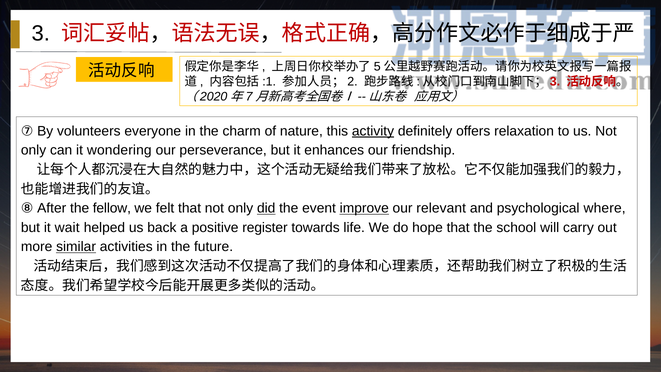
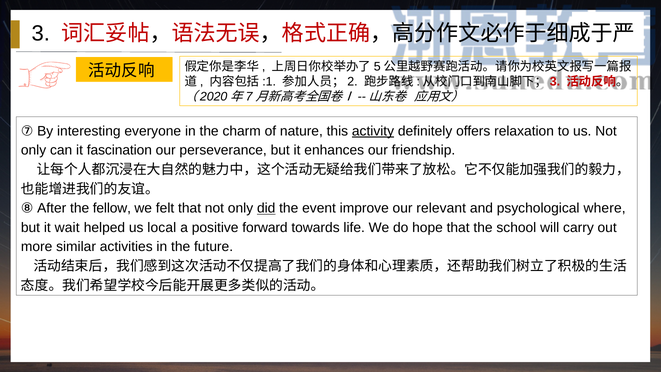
volunteers: volunteers -> interesting (89, 131)
wondering: wondering -> fascination (119, 150)
improve underline: present -> none (364, 208)
back: back -> local (162, 227)
register: register -> forward (265, 227)
similar underline: present -> none (76, 247)
